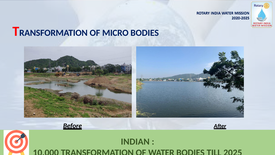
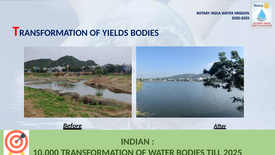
MICRO: MICRO -> YIELDS (115, 33)
